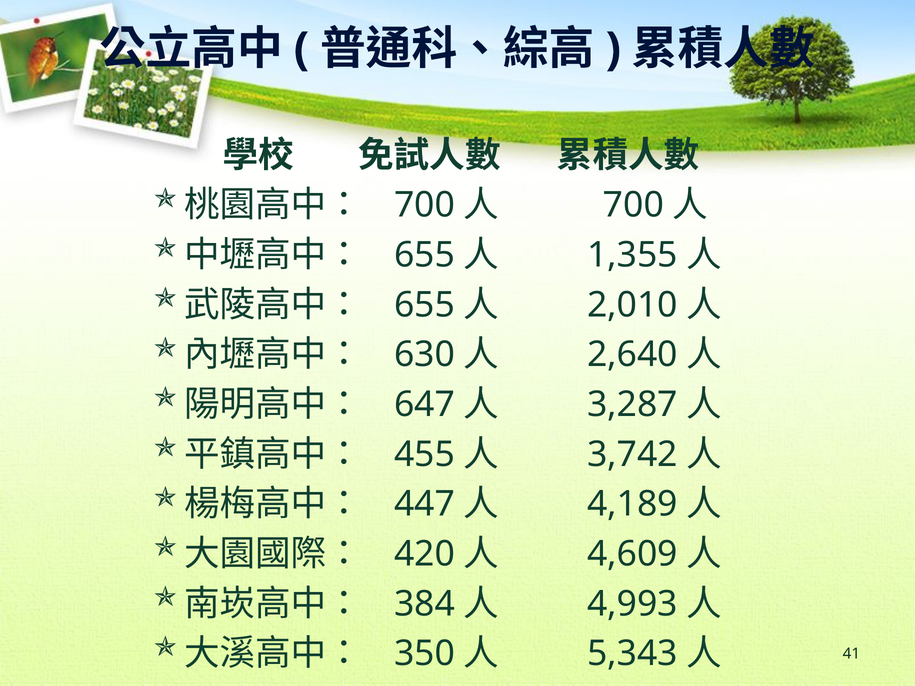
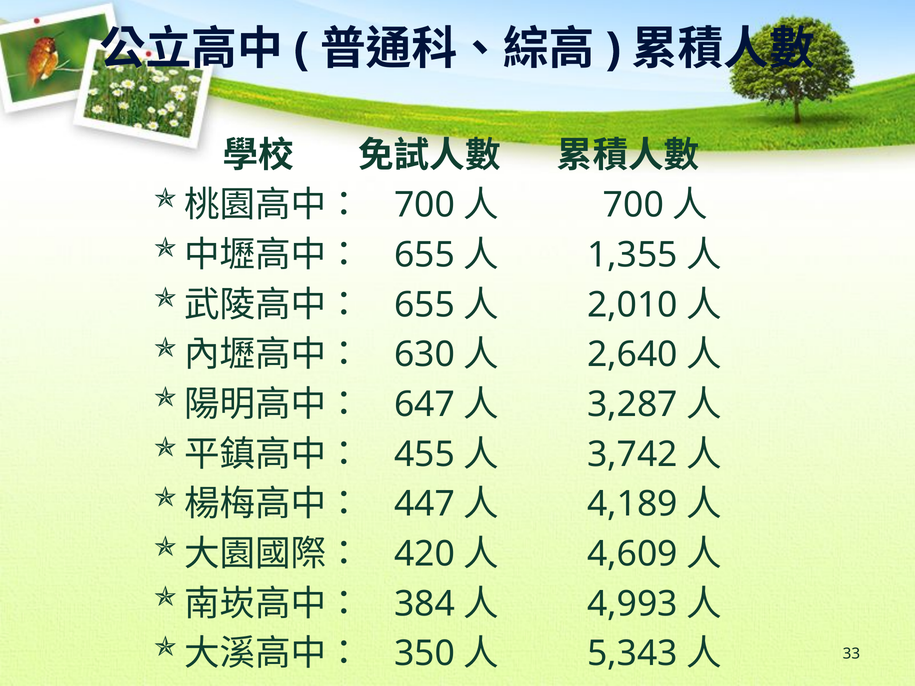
41: 41 -> 33 (851, 654)
